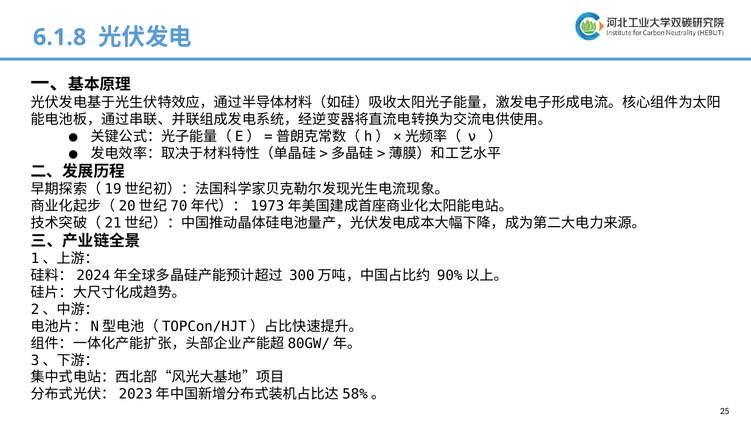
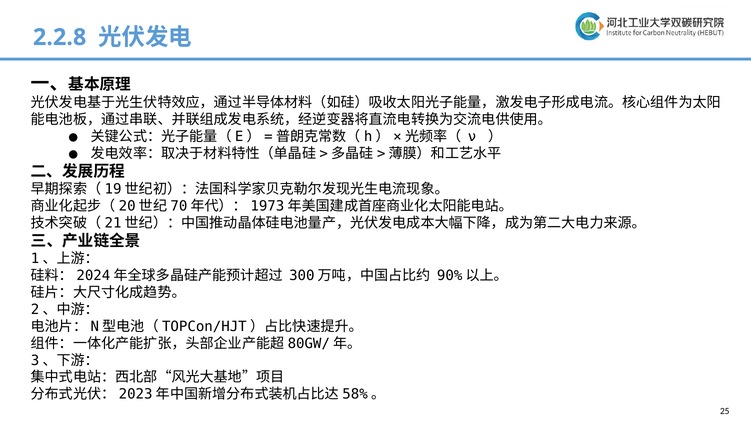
6.1.8: 6.1.8 -> 2.2.8 (60, 37)
